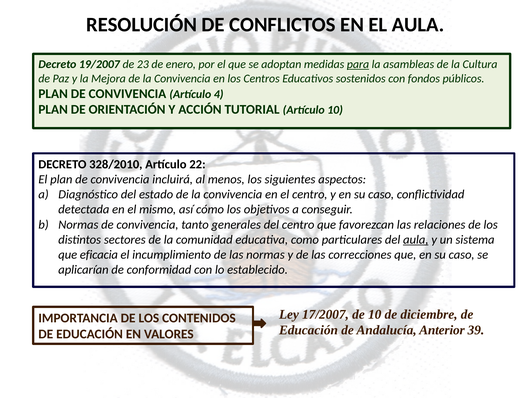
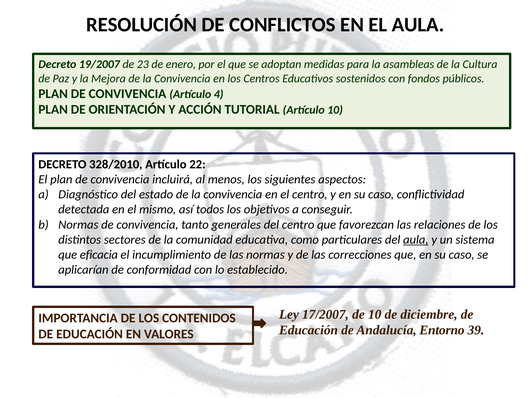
para underline: present -> none (358, 64)
cómo: cómo -> todos (210, 210)
Anterior: Anterior -> Entorno (442, 330)
